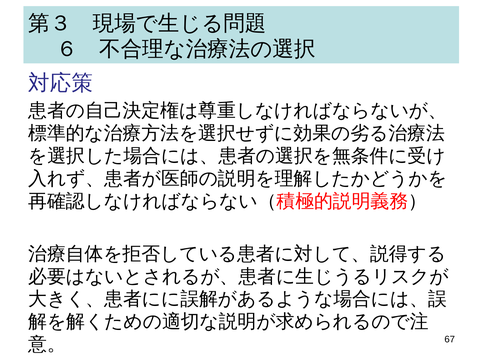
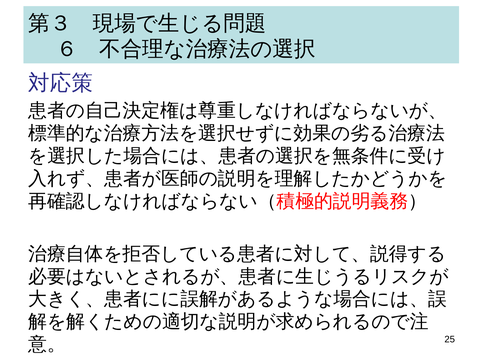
67: 67 -> 25 (450, 339)
